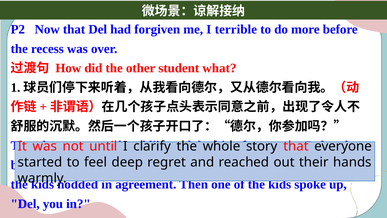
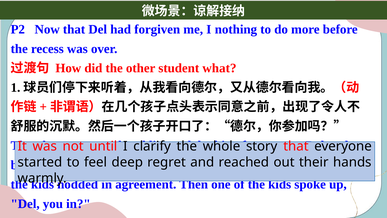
terrible: terrible -> nothing (236, 29)
